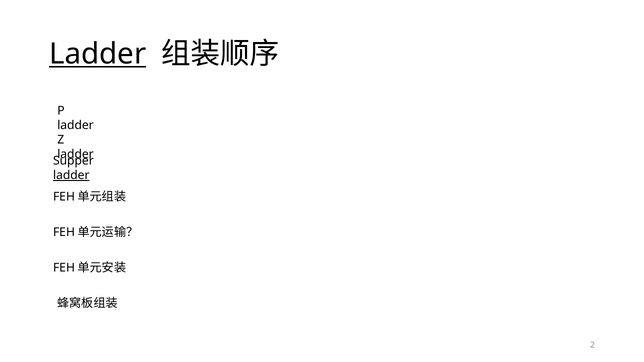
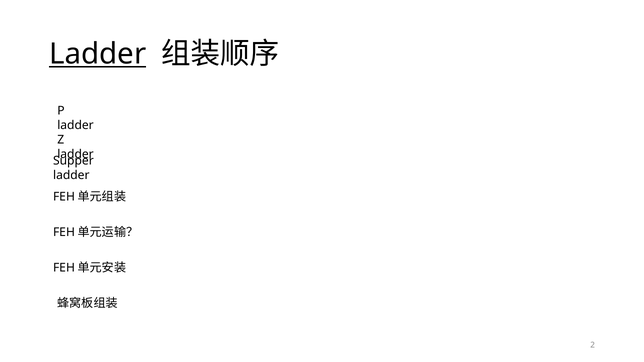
ladder underline: present -> none (71, 175)
